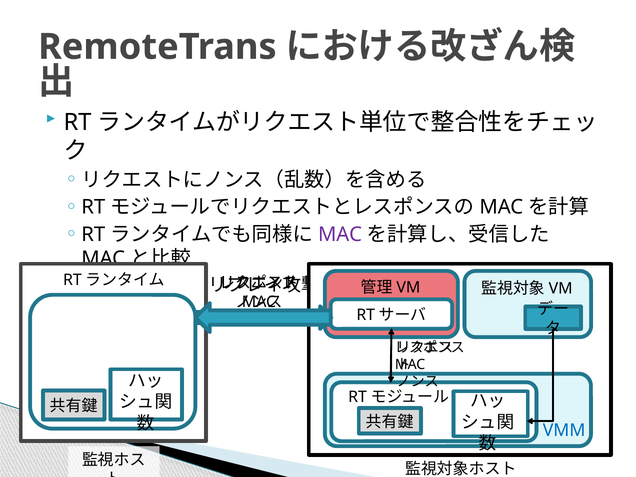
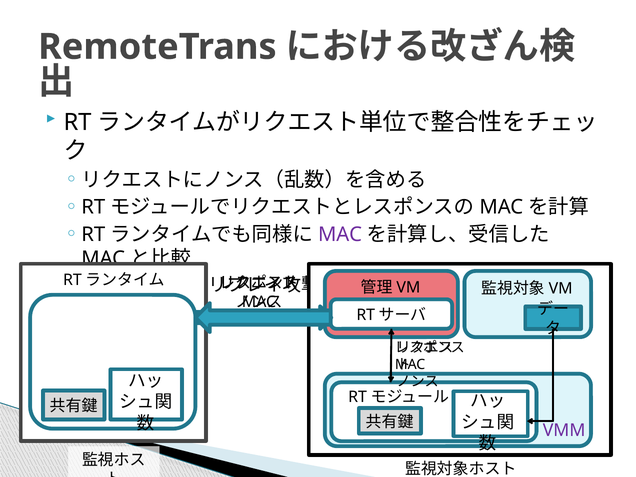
VMM colour: blue -> purple (564, 430)
